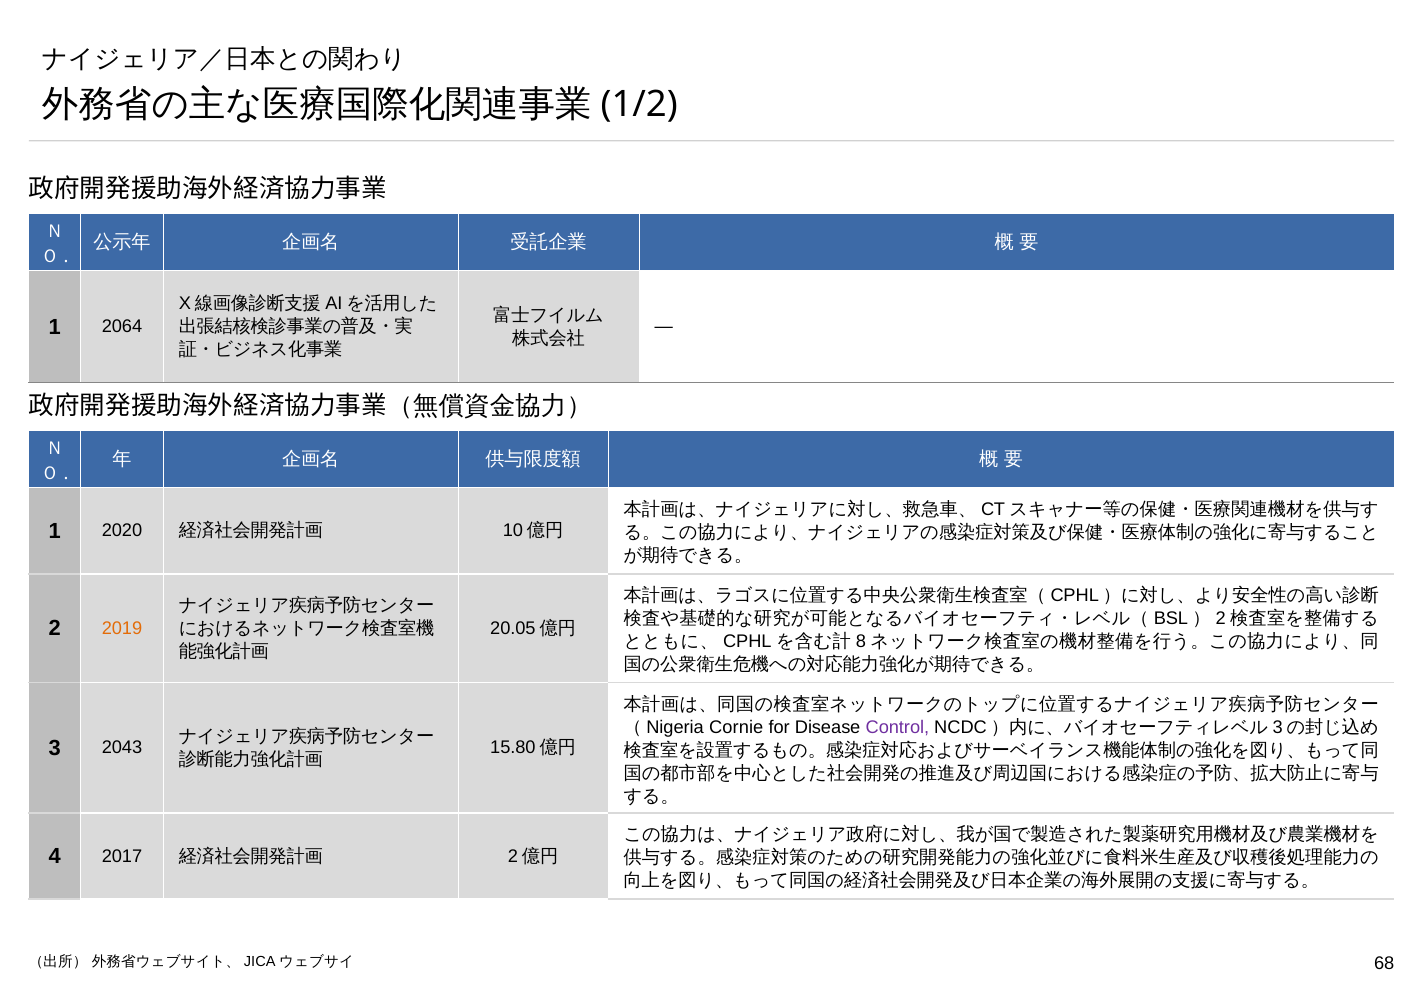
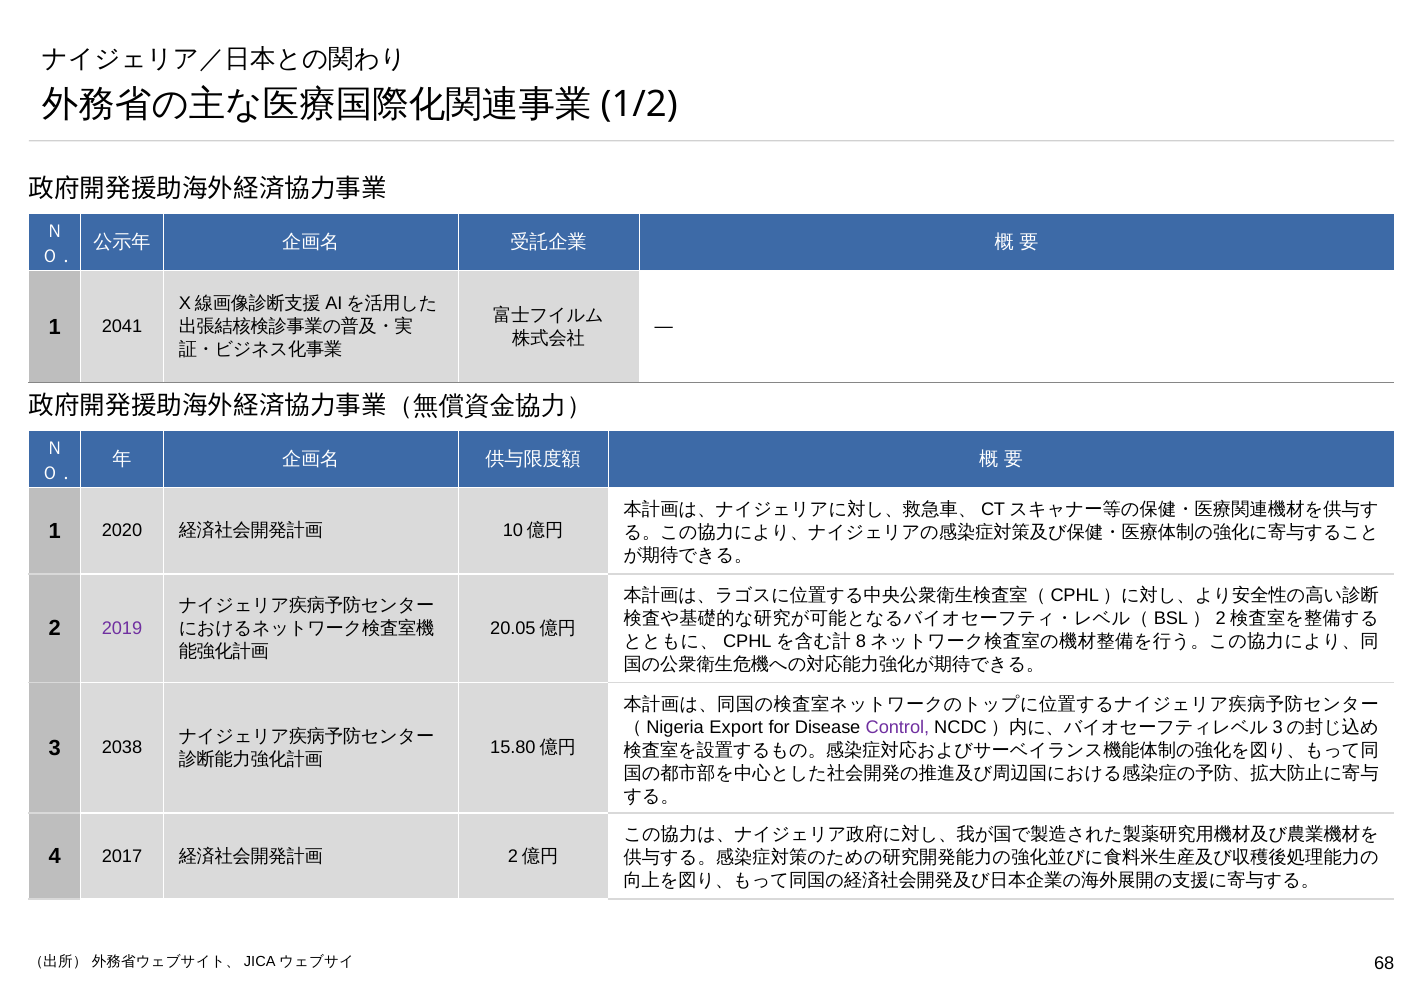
2064: 2064 -> 2041 (122, 327)
2019 colour: orange -> purple (122, 629)
Cornie: Cornie -> Export (736, 727)
2043: 2043 -> 2038 (122, 748)
